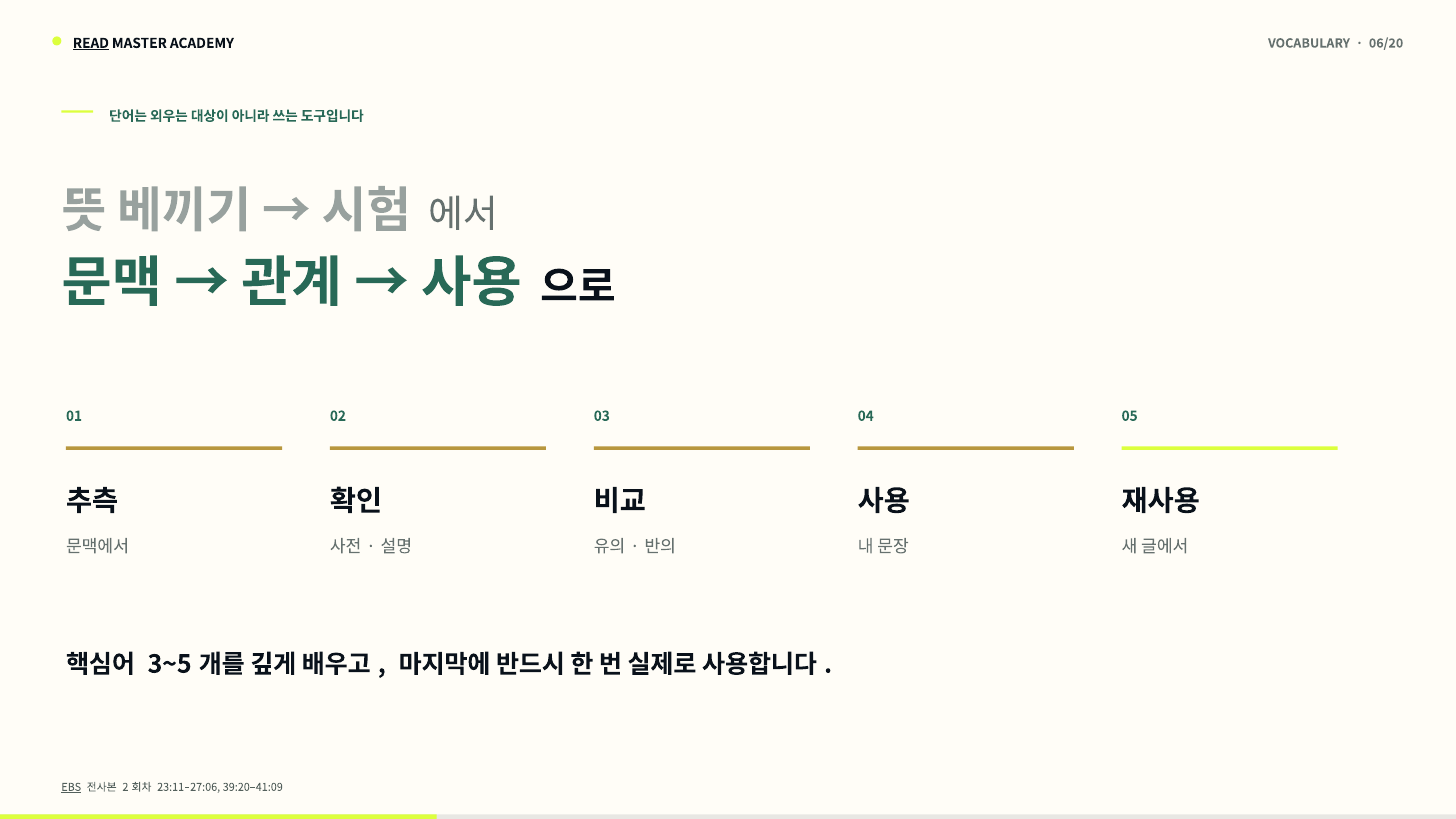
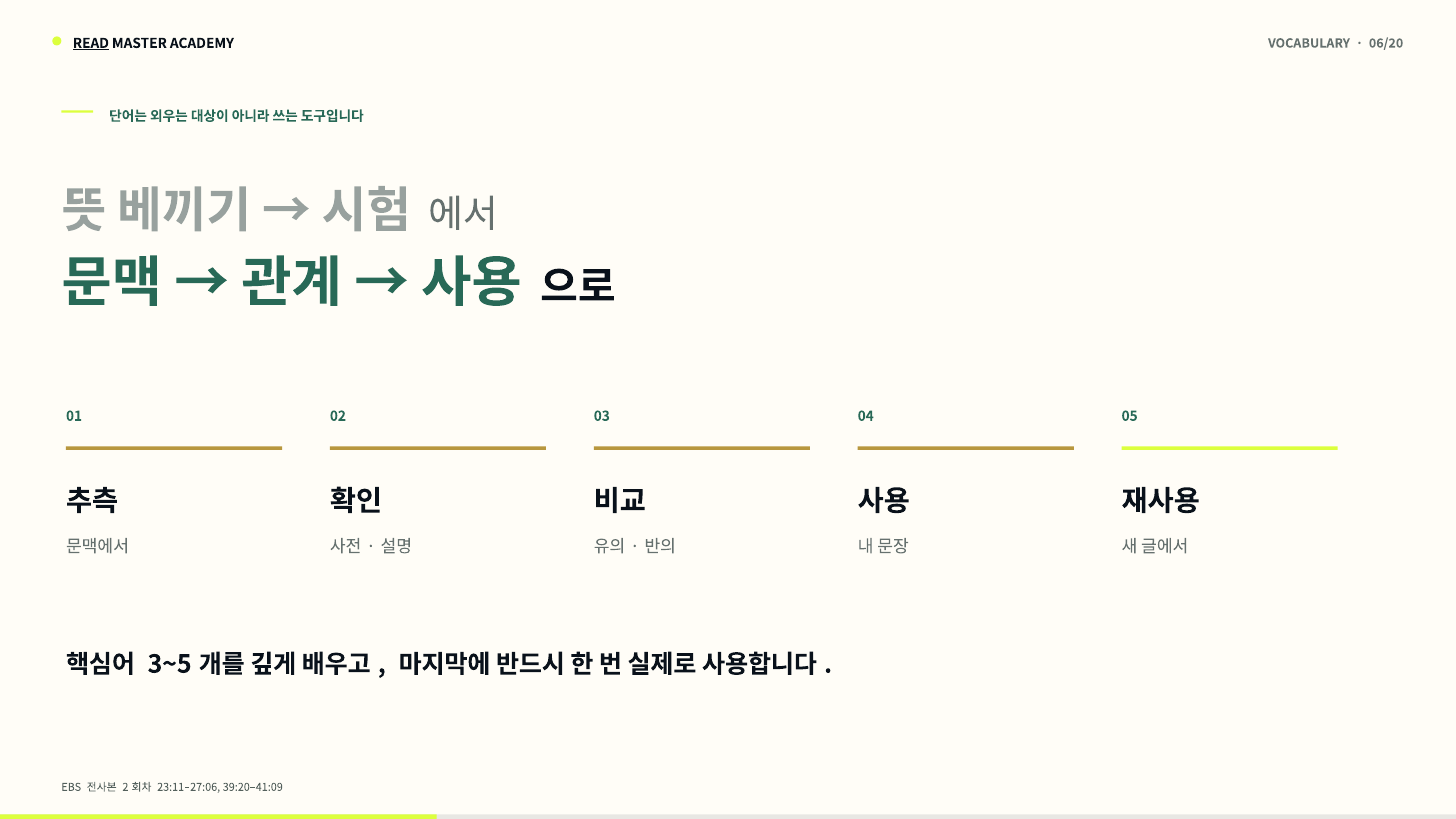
EBS underline: present -> none (71, 787)
